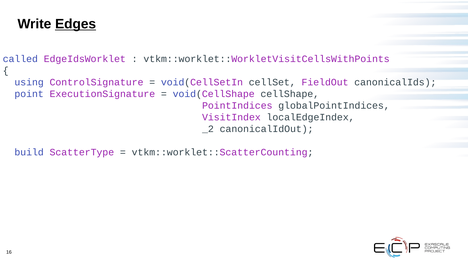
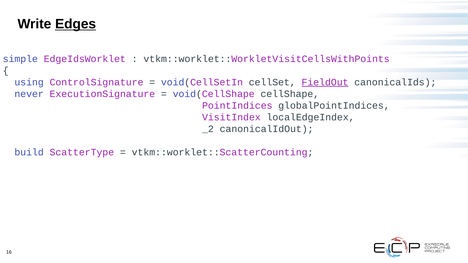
called: called -> simple (20, 59)
FieldOut underline: none -> present (325, 82)
point: point -> never (29, 94)
